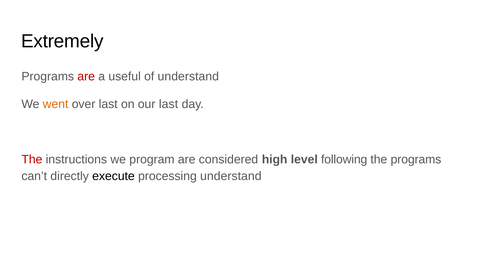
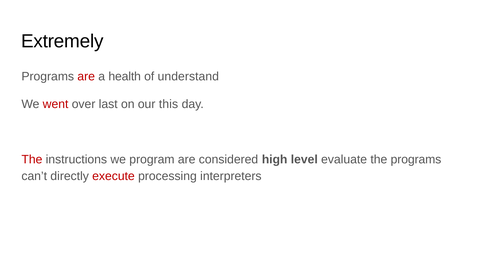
useful: useful -> health (125, 76)
went colour: orange -> red (56, 104)
our last: last -> this (168, 104)
following: following -> evaluate (344, 159)
execute colour: black -> red (113, 176)
processing understand: understand -> interpreters (231, 176)
